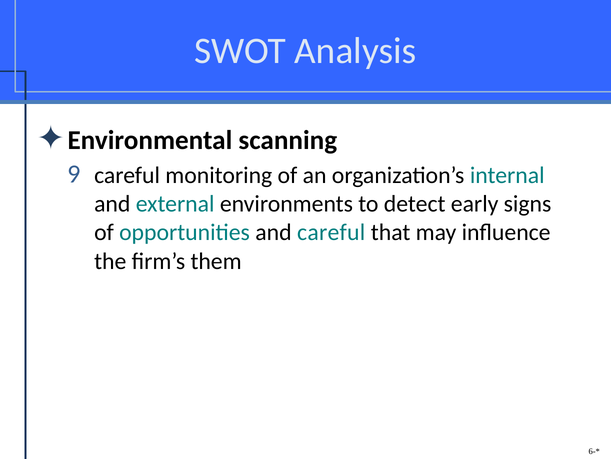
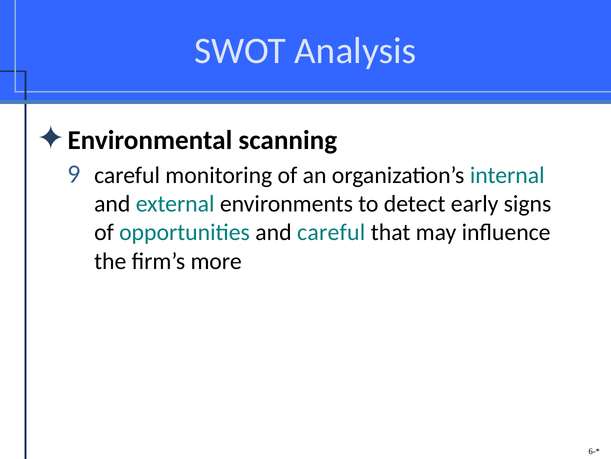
them: them -> more (216, 261)
